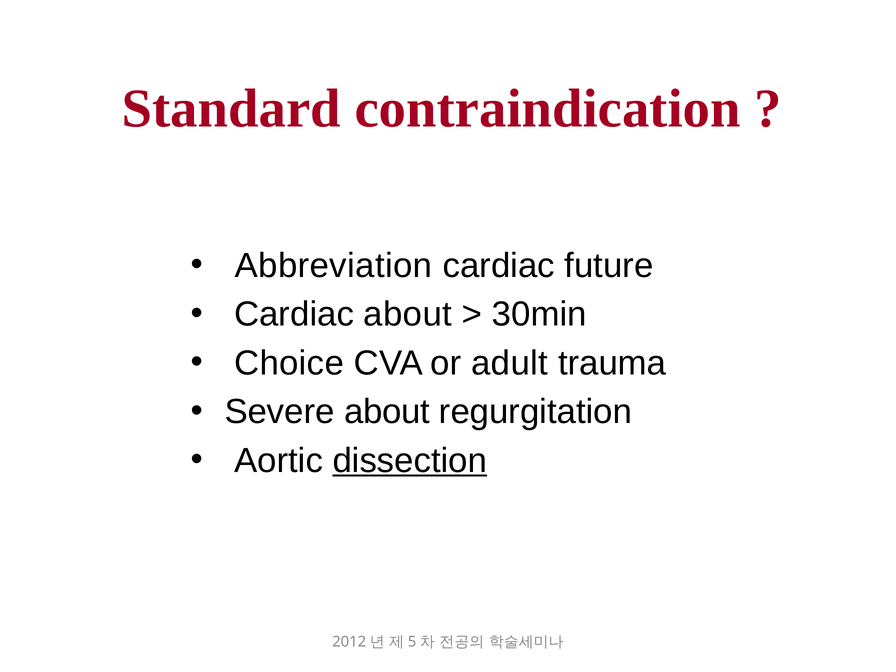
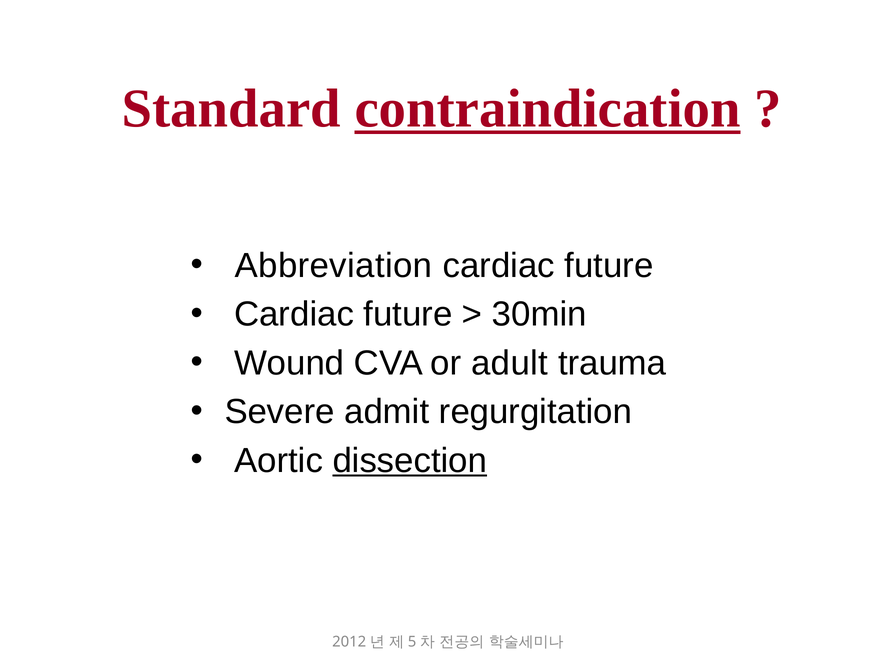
contraindication underline: none -> present (548, 109)
about: about -> future (408, 314)
Choice: Choice -> Wound (289, 363)
Severe about: about -> admit (387, 412)
